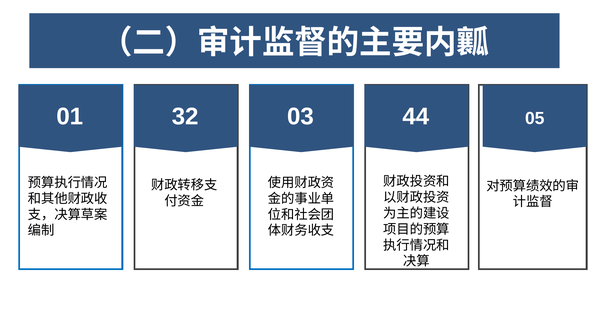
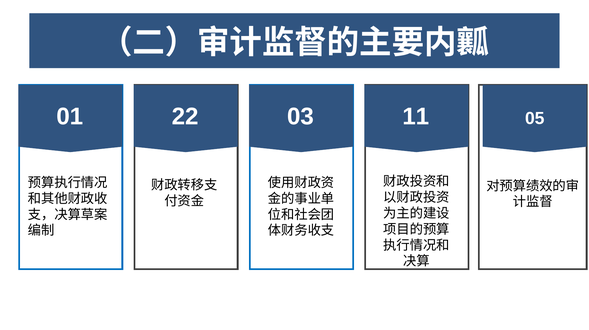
32: 32 -> 22 (185, 117)
44: 44 -> 11 (416, 117)
